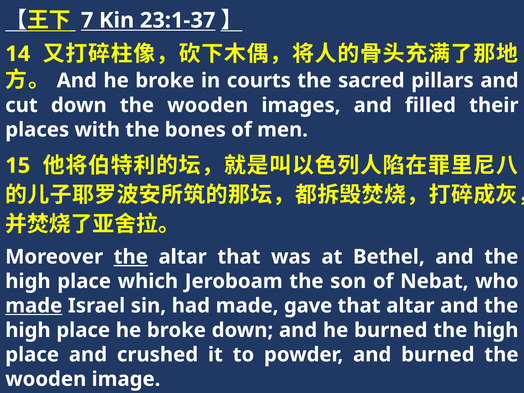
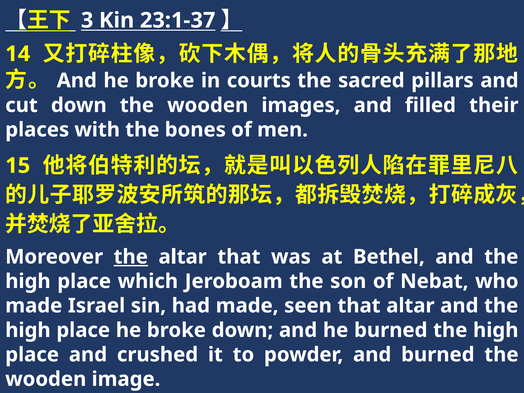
7: 7 -> 3 (87, 20)
made underline: present -> none (34, 306)
gave: gave -> seen (308, 306)
